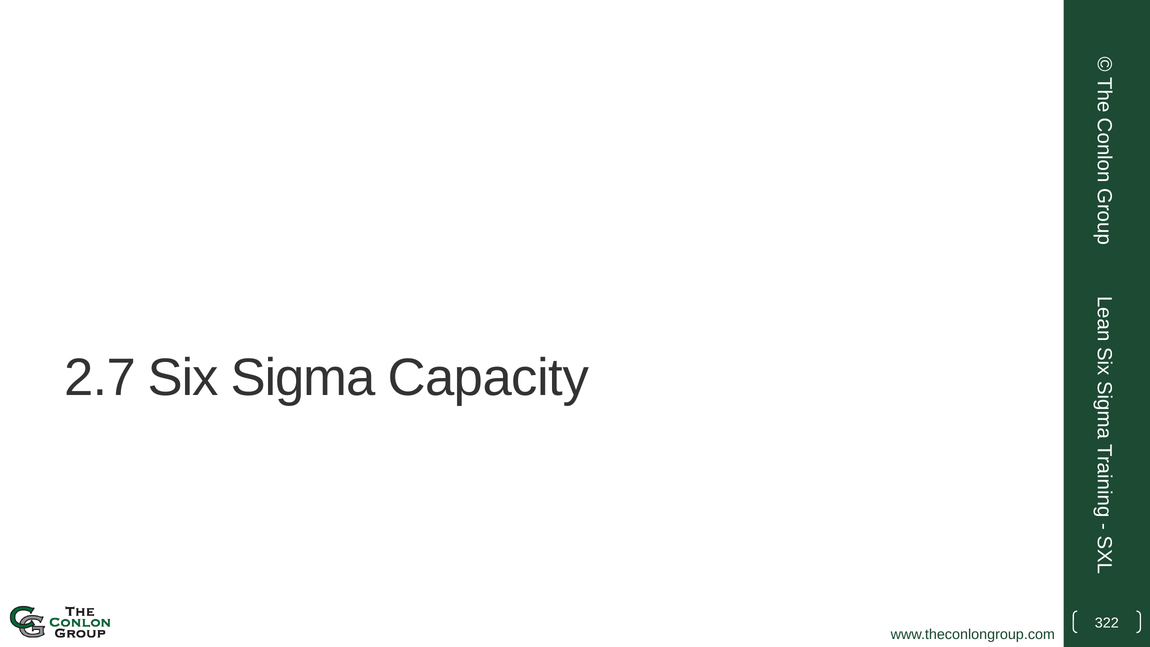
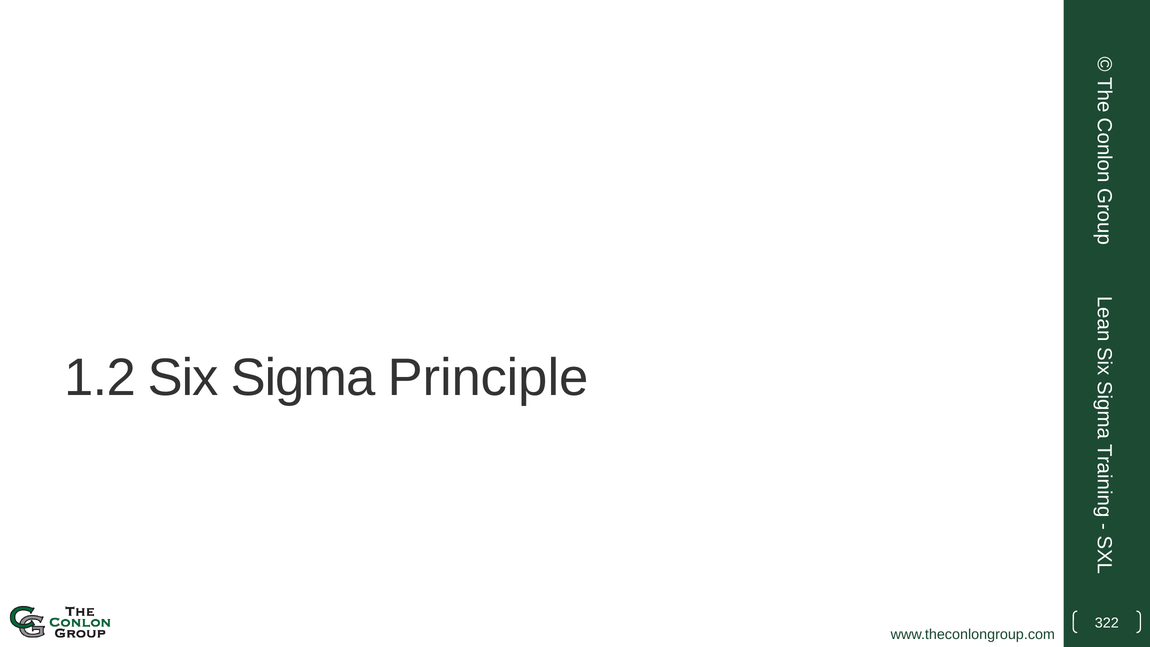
2.7: 2.7 -> 1.2 (100, 378)
Capacity: Capacity -> Principle (488, 378)
